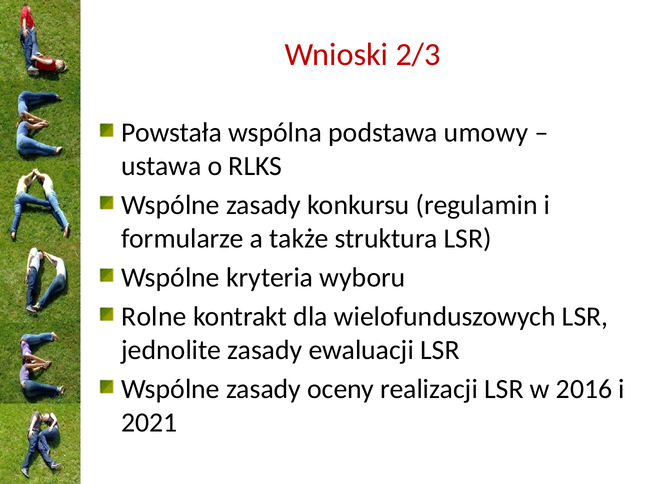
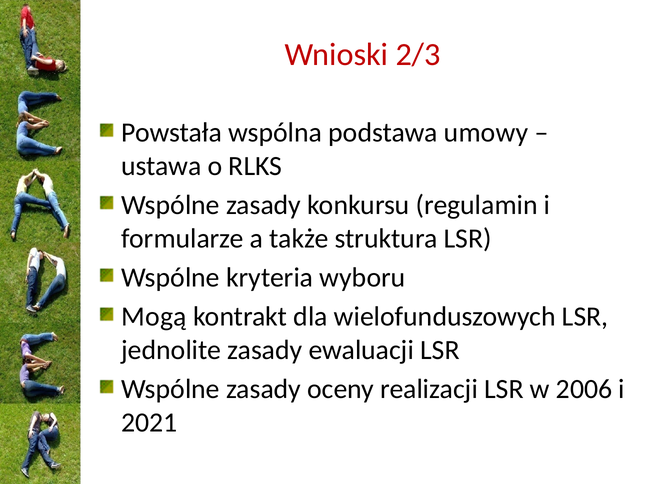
Rolne: Rolne -> Mogą (154, 317)
2016: 2016 -> 2006 (584, 389)
